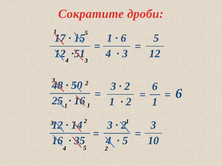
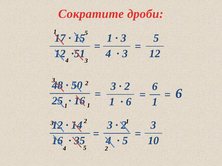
6: 6 -> 3 (124, 38)
2: 2 -> 6 (129, 102)
